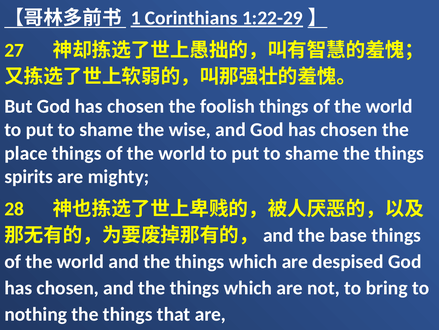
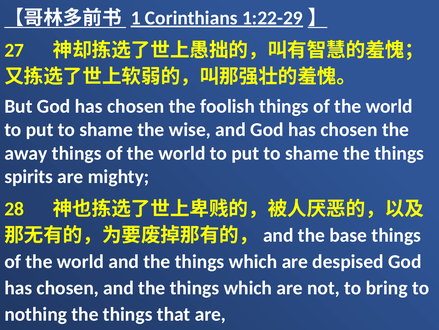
place: place -> away (26, 153)
